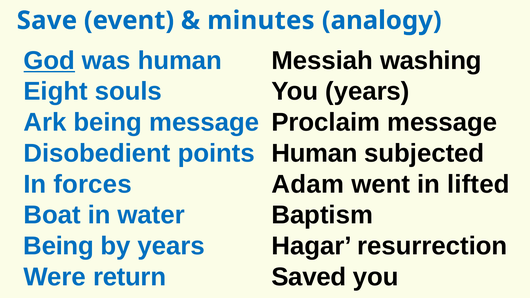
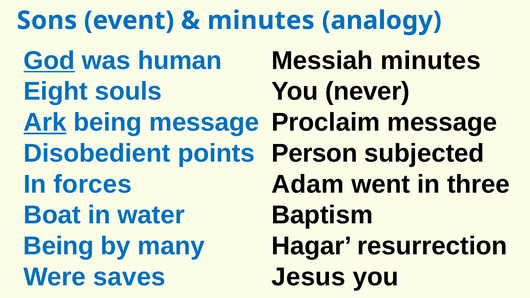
Save: Save -> Sons (47, 20)
Messiah washing: washing -> minutes (431, 61)
You years: years -> never (367, 91)
Ark underline: none -> present (45, 122)
Human: Human -> Person (314, 153)
lifted: lifted -> three (478, 184)
by years: years -> many (171, 246)
return: return -> saves (129, 277)
Saved: Saved -> Jesus (309, 277)
